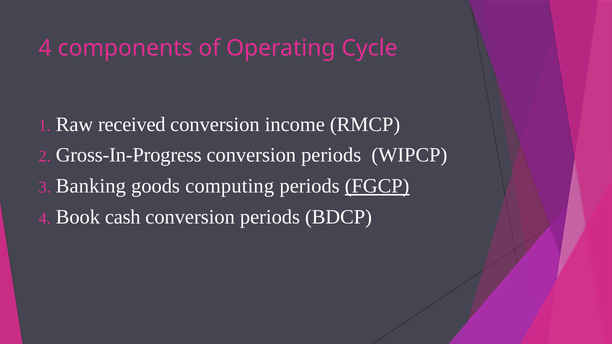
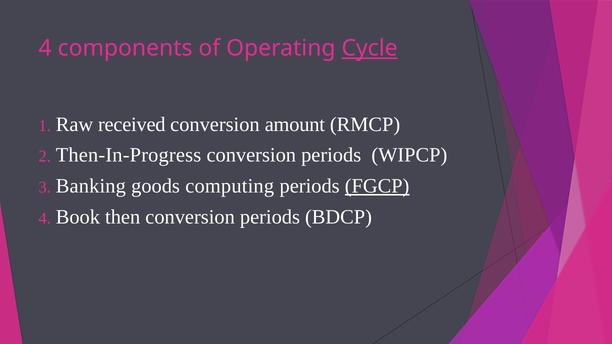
Cycle underline: none -> present (370, 48)
income: income -> amount (295, 124)
Gross-In-Progress: Gross-In-Progress -> Then-In-Progress (129, 155)
cash: cash -> then (123, 217)
